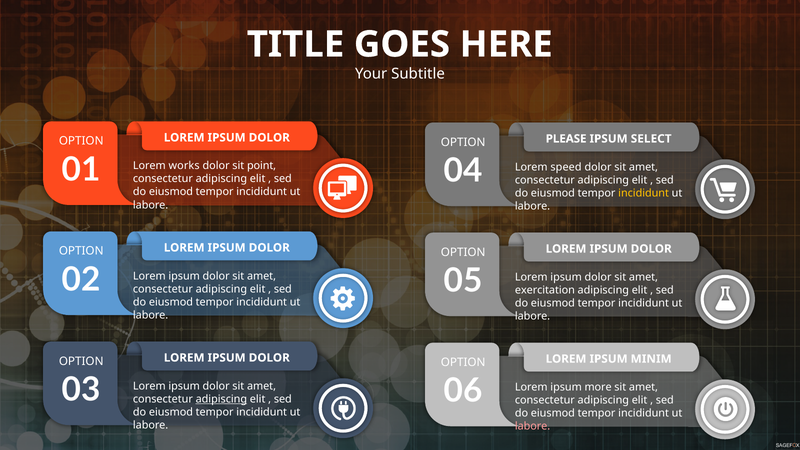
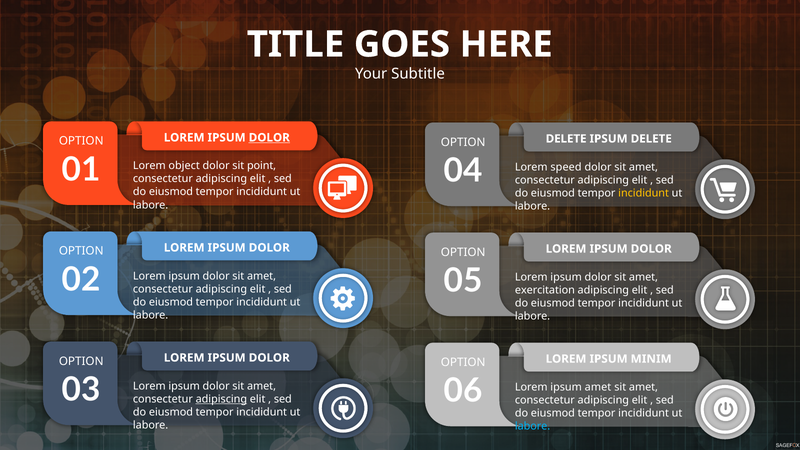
DOLOR underline: none -> present (269, 138)
PLEASE: PLEASE -> DELETE (566, 139)
IPSUM SELECT: SELECT -> DELETE (651, 139)
works: works -> object (184, 166)
ipsum more: more -> amet (598, 387)
labore colour: pink -> light blue (533, 426)
